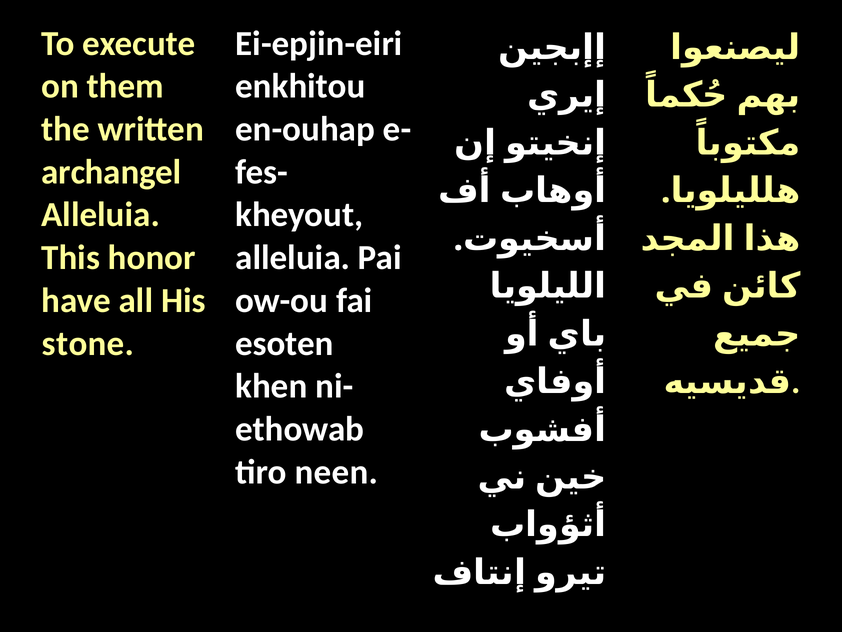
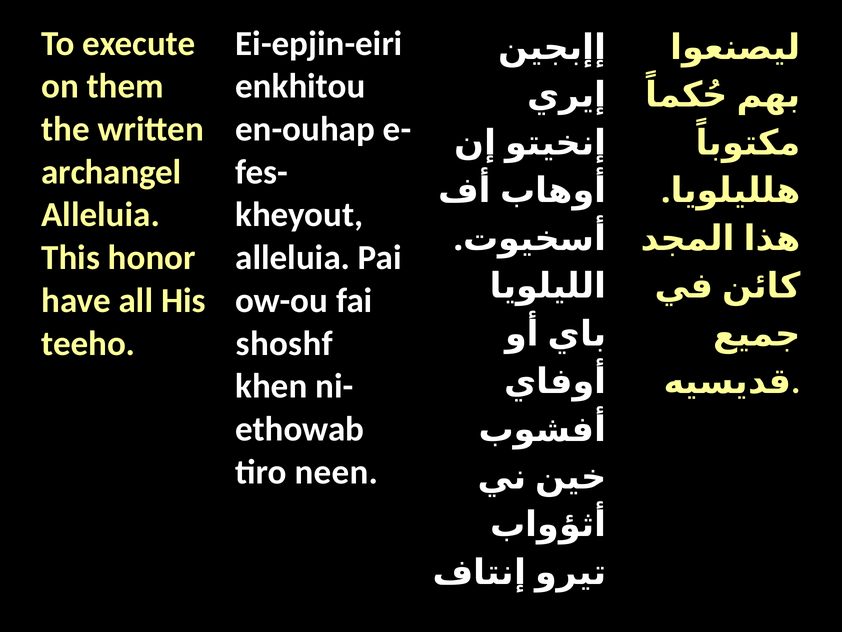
stone: stone -> teeho (88, 343)
esoten: esoten -> shoshf (284, 343)
